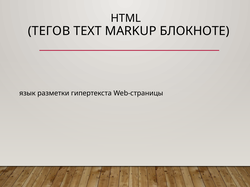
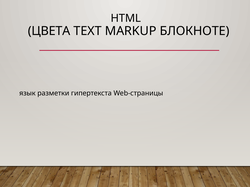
ТЕГОВ: ТЕГОВ -> ЦВЕТА (49, 31)
